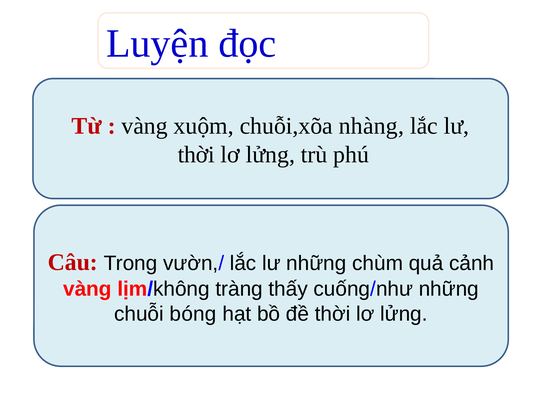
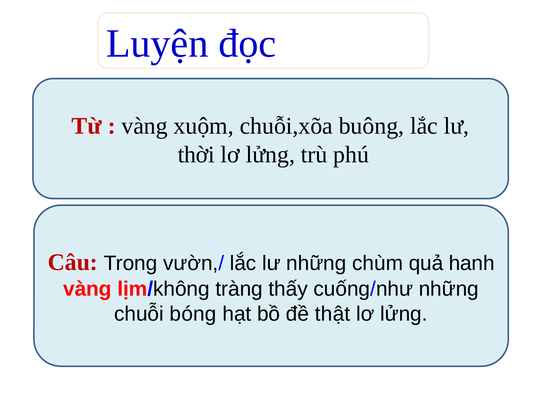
nhàng: nhàng -> buông (371, 126)
cảnh: cảnh -> hanh (472, 263)
đề thời: thời -> thật (333, 313)
